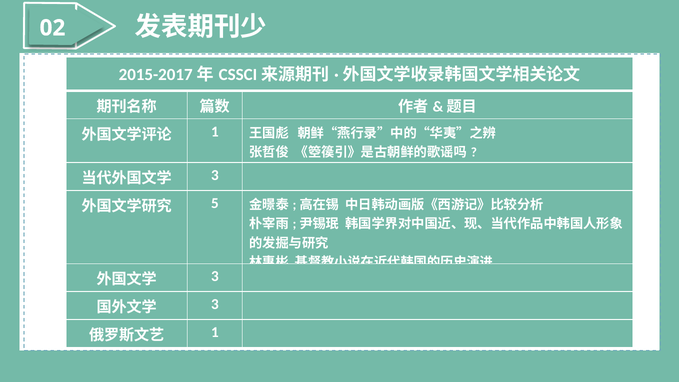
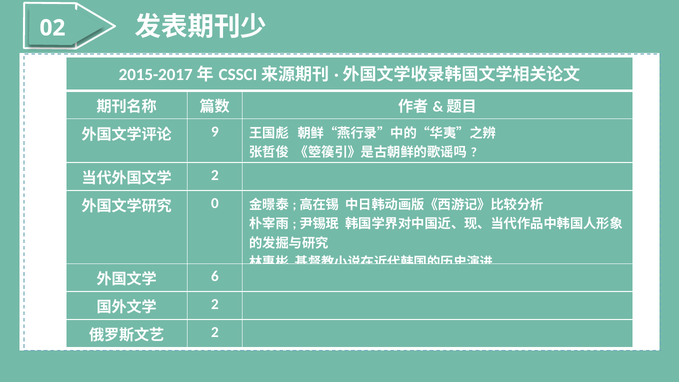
1: 1 -> 9 (215, 132)
3: 3 -> 2 (215, 175)
5: 5 -> 0 (215, 203)
3: 3 -> 6 (215, 276)
3: 3 -> 2 (215, 304)
1: 1 -> 2 (215, 332)
